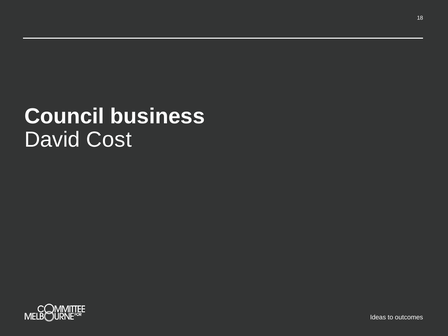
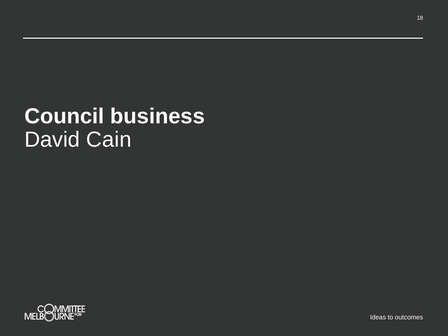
Cost: Cost -> Cain (109, 140)
